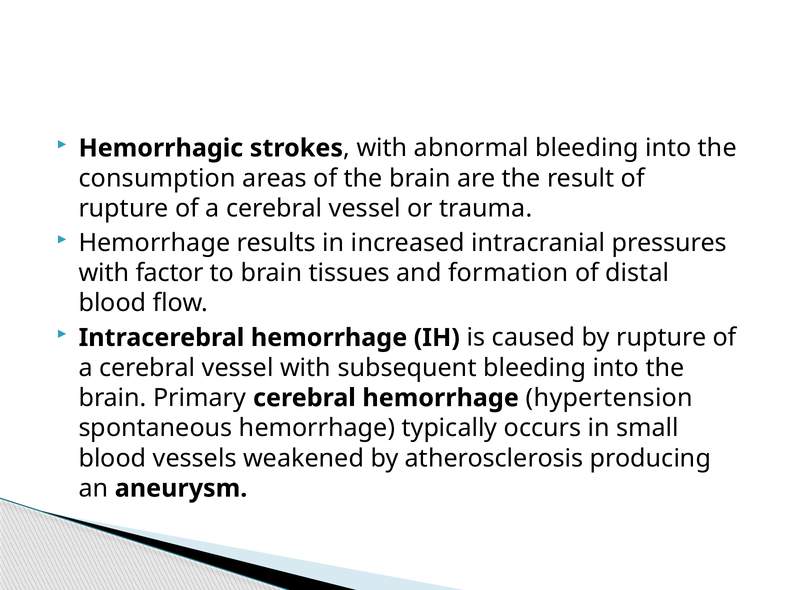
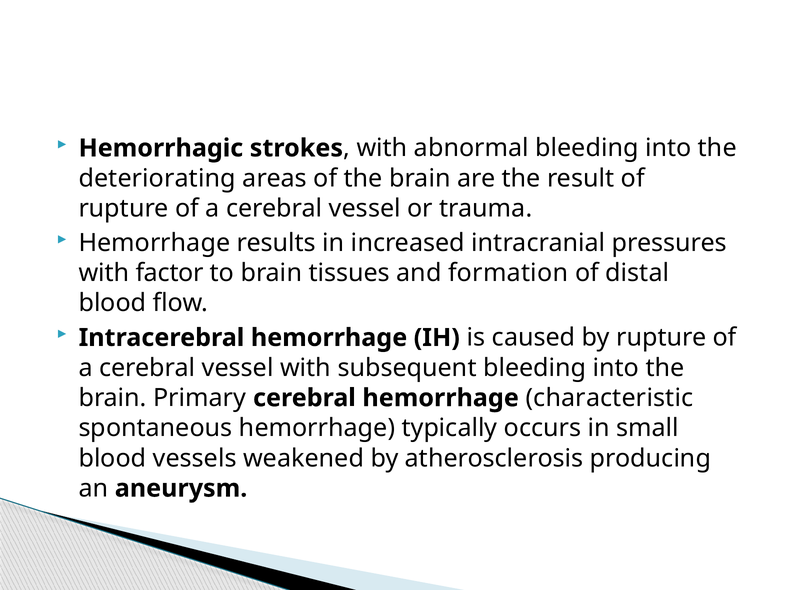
consumption: consumption -> deteriorating (157, 178)
hypertension: hypertension -> characteristic (609, 398)
